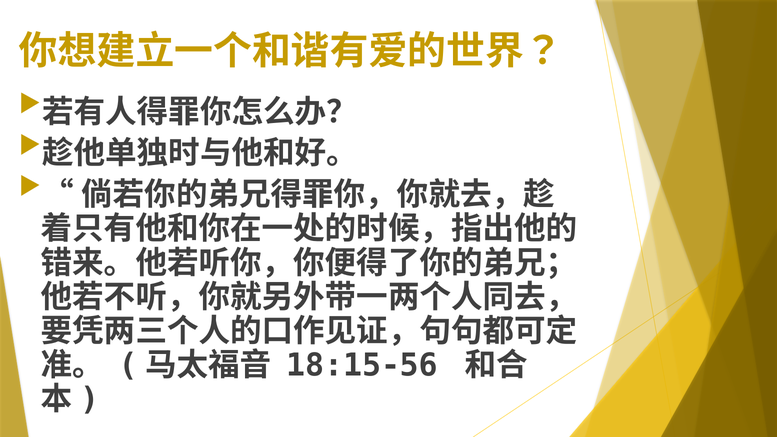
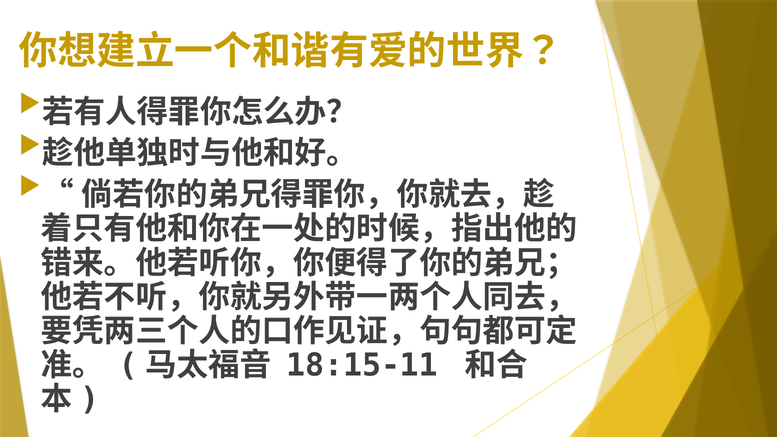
18:15-56: 18:15-56 -> 18:15-11 (362, 365)
